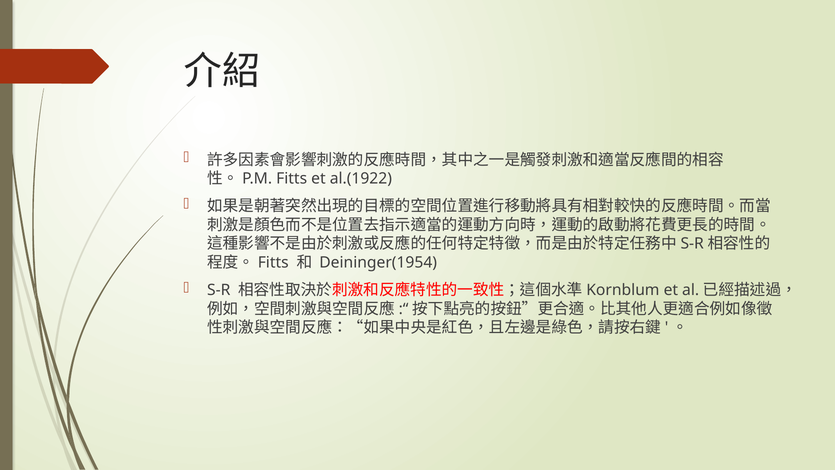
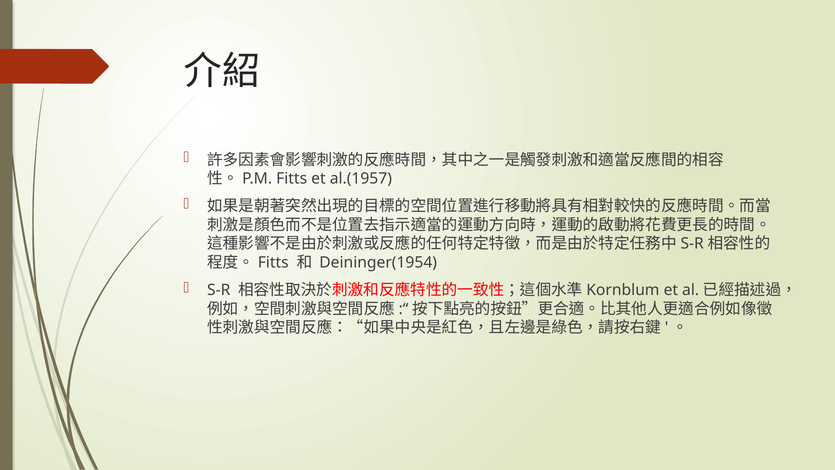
al.(1922: al.(1922 -> al.(1957 (361, 179)
